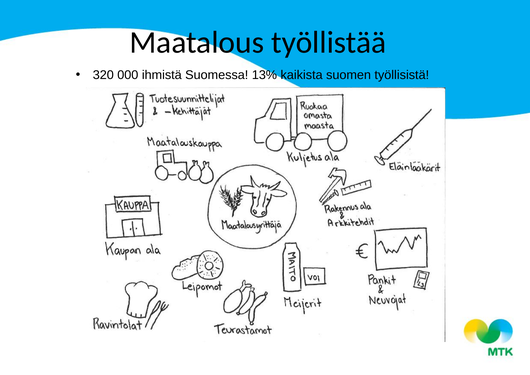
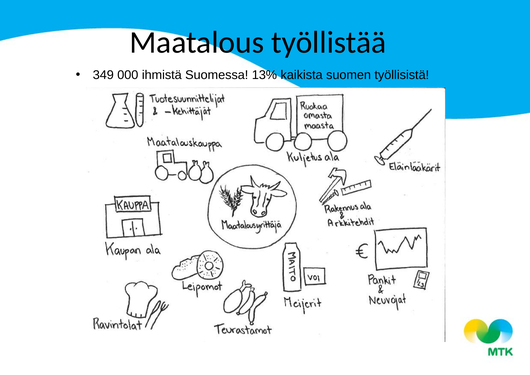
320: 320 -> 349 (103, 75)
